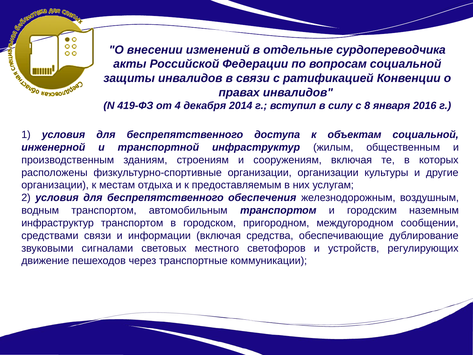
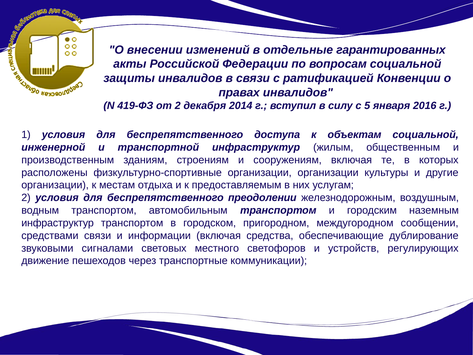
сурдопереводчика: сурдопереводчика -> гарантированных (391, 50)
от 4: 4 -> 2 (178, 106)
8: 8 -> 5 (367, 106)
обеспечения: обеспечения -> преодолении (262, 198)
